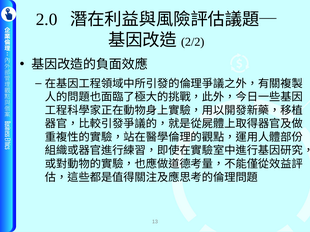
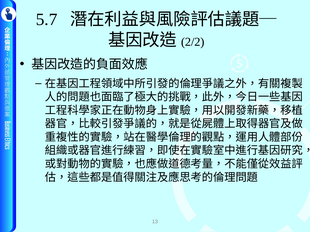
2.0: 2.0 -> 5.7 (47, 20)
